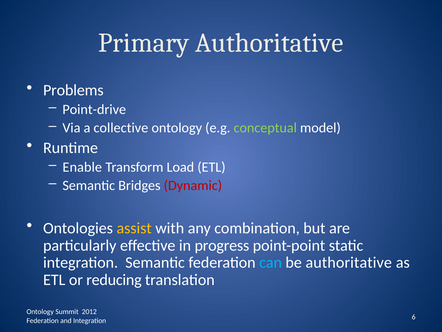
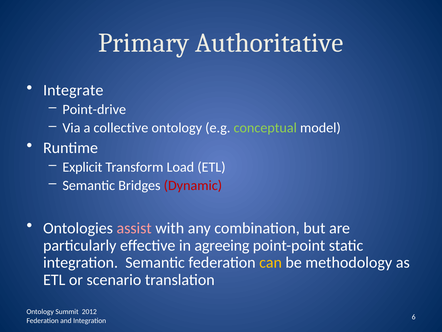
Problems: Problems -> Integrate (73, 90)
Enable: Enable -> Explicit (82, 167)
assist colour: yellow -> pink (134, 228)
progress: progress -> agreeing (222, 245)
can colour: light blue -> yellow (271, 262)
be authoritative: authoritative -> methodology (349, 262)
reducing: reducing -> scenario (114, 279)
